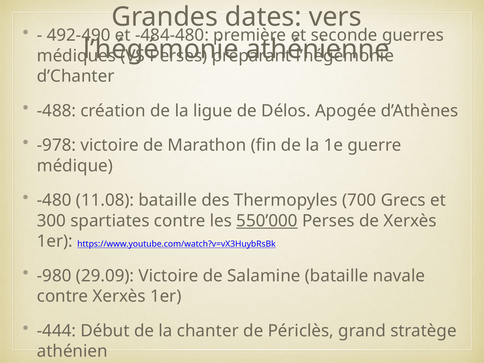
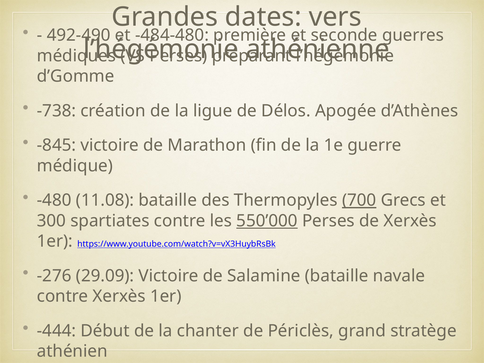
d’Chanter: d’Chanter -> d’Gomme (76, 76)
-488: -488 -> -738 (56, 111)
-978: -978 -> -845 (56, 145)
700 underline: none -> present (359, 200)
-980: -980 -> -276 (54, 276)
